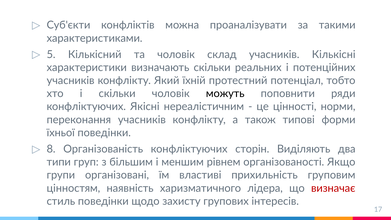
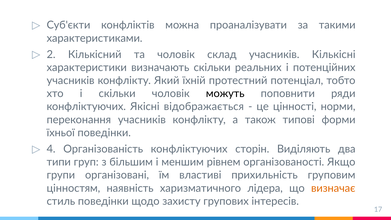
5: 5 -> 2 (51, 54)
нереалістичним: нереалістичним -> відображається (204, 107)
8: 8 -> 4 (51, 149)
визначає colour: red -> orange (333, 188)
